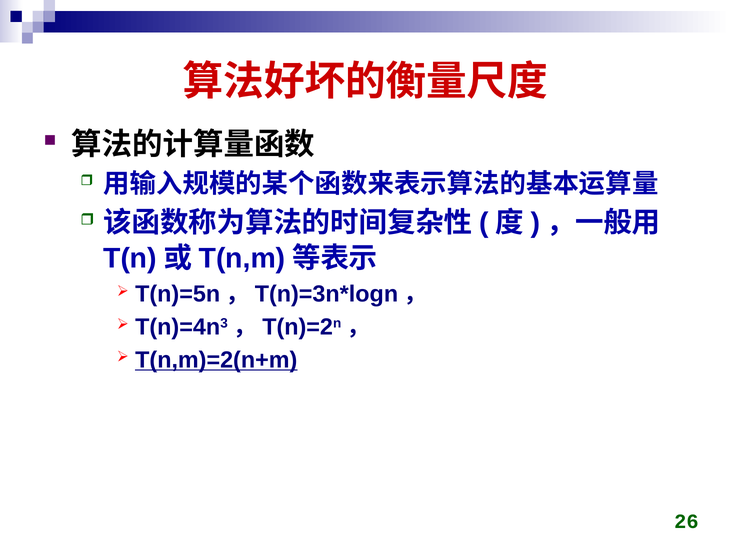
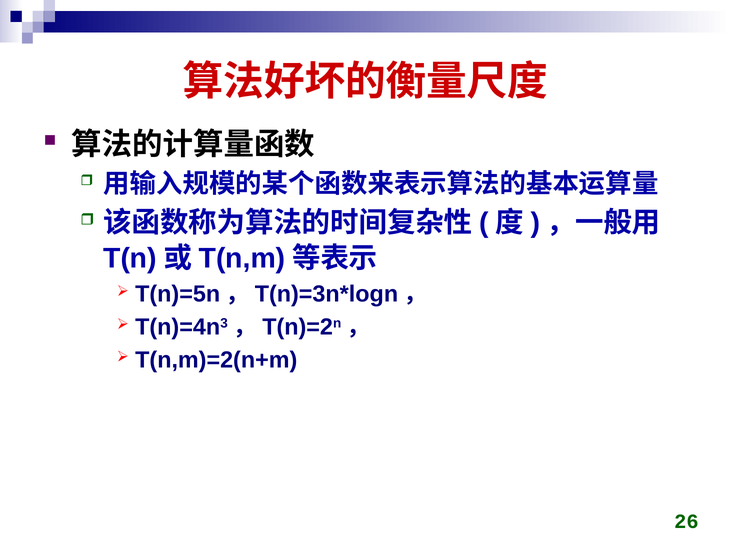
T(n,m)=2(n+m underline: present -> none (216, 360)
